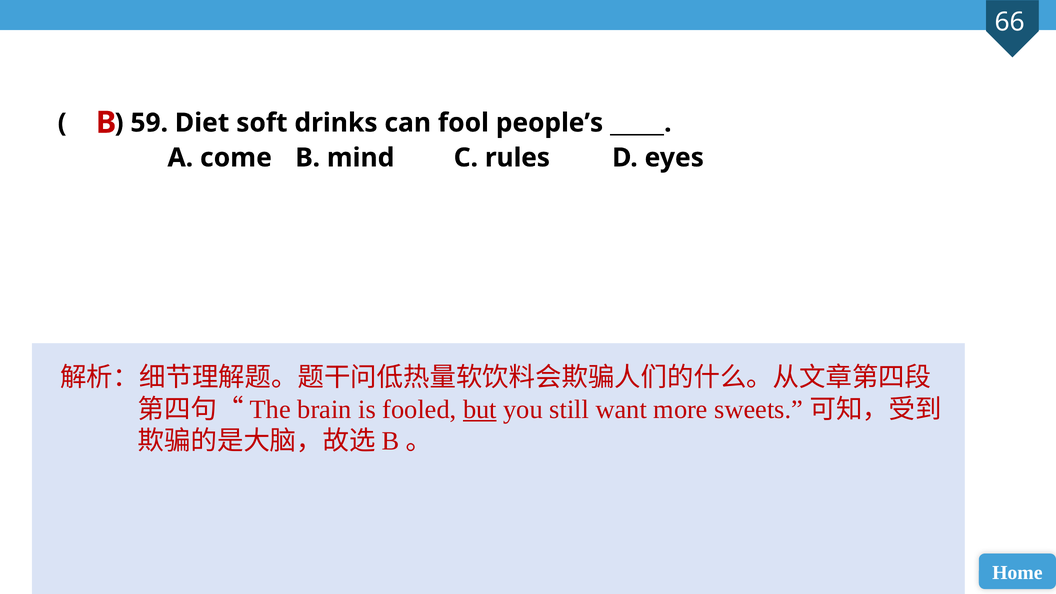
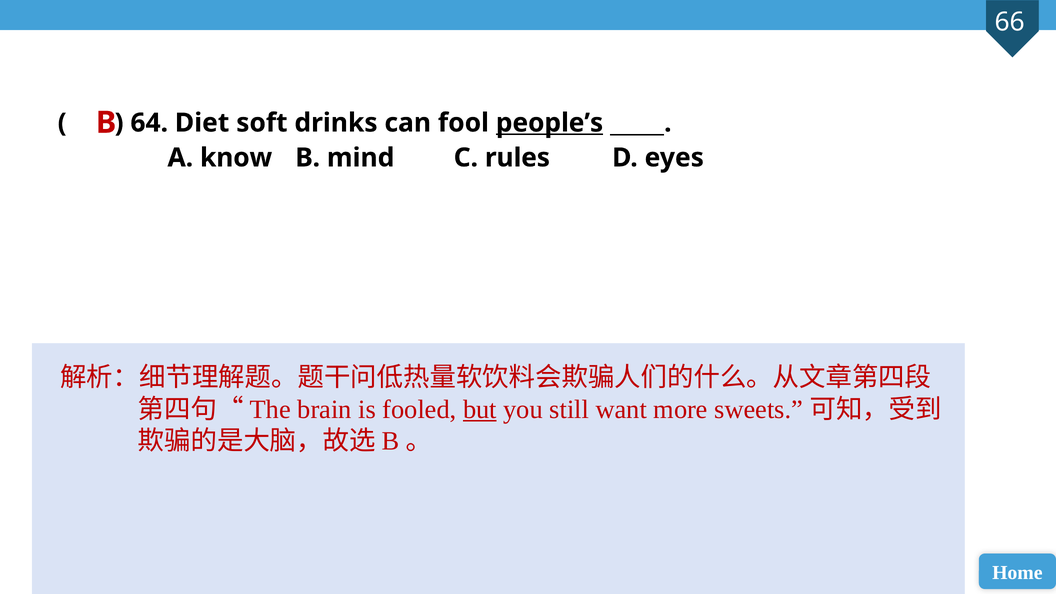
59: 59 -> 64 (149, 123)
people’s underline: none -> present (549, 123)
come: come -> know (236, 158)
